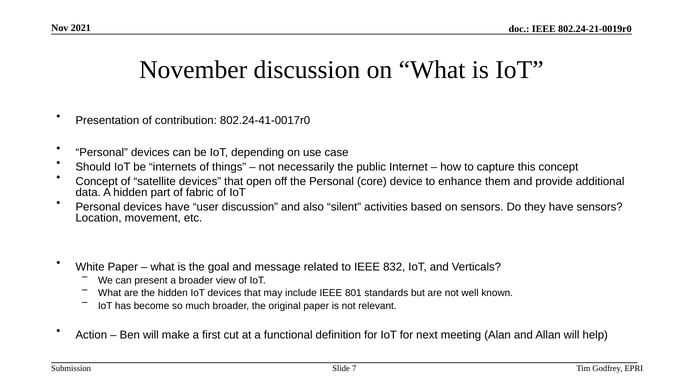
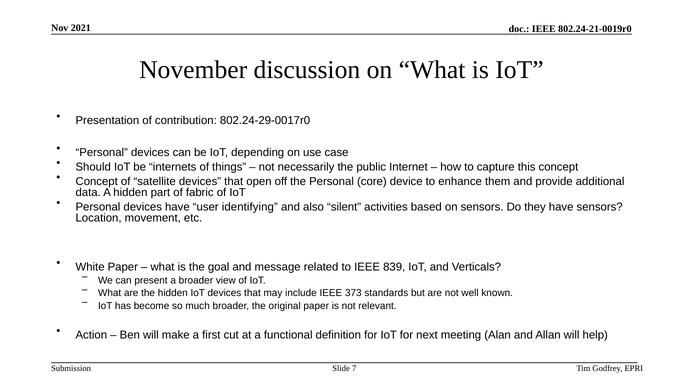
802.24-41-0017r0: 802.24-41-0017r0 -> 802.24-29-0017r0 (265, 121)
user discussion: discussion -> identifying (250, 207)
832: 832 -> 839 (394, 267)
801: 801 -> 373 (353, 293)
